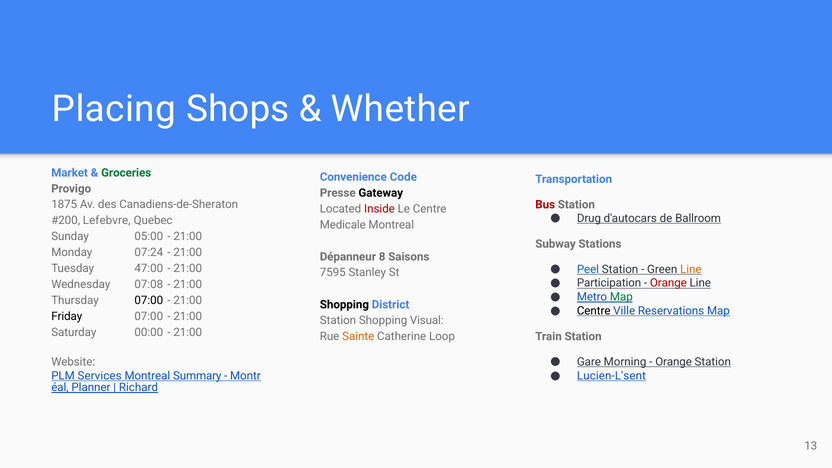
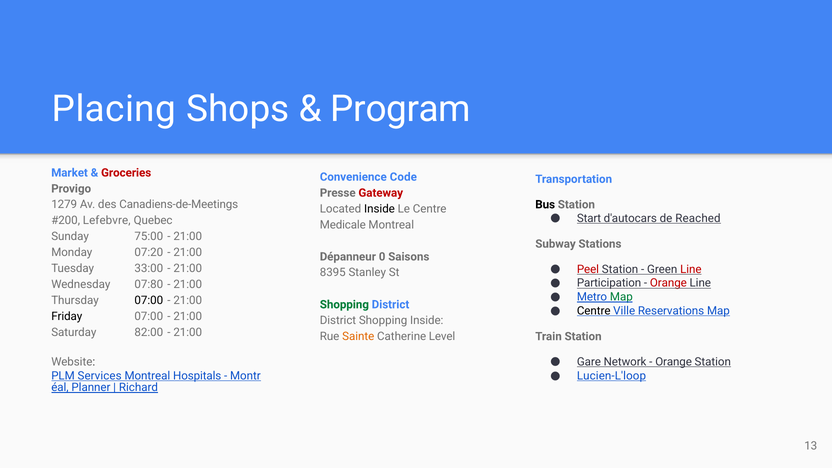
Whether: Whether -> Program (401, 109)
Groceries colour: green -> red (126, 173)
Gateway colour: black -> red (381, 193)
1875: 1875 -> 1279 (64, 205)
Canadiens-de-Sheraton: Canadiens-de-Sheraton -> Canadiens-de-Meetings (179, 205)
Bus colour: red -> black (545, 205)
Inside colour: red -> black (379, 209)
Drug: Drug -> Start (589, 218)
Ballroom: Ballroom -> Reached (698, 218)
05:00: 05:00 -> 75:00 (149, 237)
07:24: 07:24 -> 07:20 (149, 252)
8: 8 -> 0 (382, 257)
47:00: 47:00 -> 33:00 (149, 268)
Peel colour: blue -> red (588, 269)
Line colour: orange -> red (691, 269)
7595: 7595 -> 8395 (333, 273)
07:08: 07:08 -> 07:80 (149, 284)
Shopping colour: black -> green (344, 305)
Station: Station -> District (338, 320)
Shopping Visual: Visual -> Inside (427, 320)
00:00: 00:00 -> 82:00 (149, 332)
Loop: Loop -> Level (442, 336)
Morning: Morning -> Network (625, 362)
Lucien-L'sent: Lucien-L'sent -> Lucien-L'loop (611, 376)
Summary: Summary -> Hospitals (197, 376)
